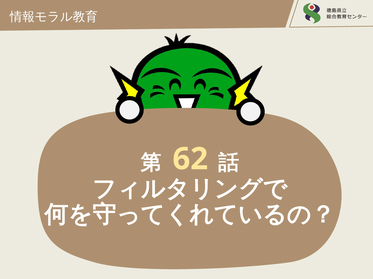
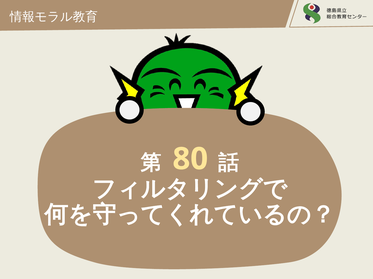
62: 62 -> 80 (190, 159)
